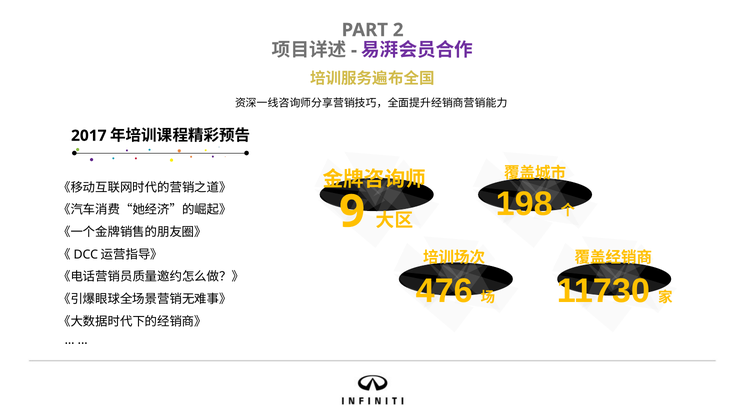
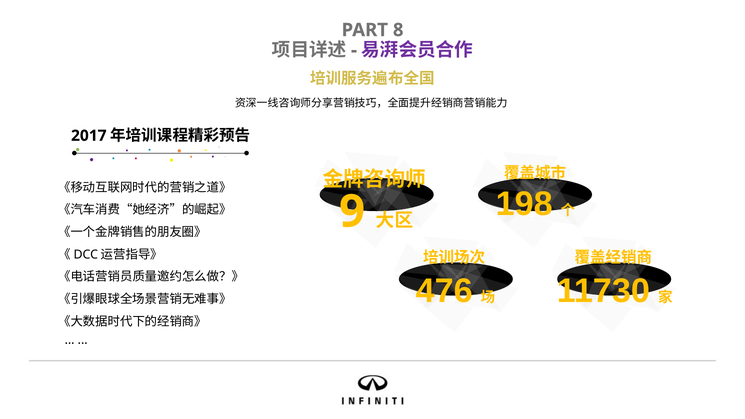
2: 2 -> 8 (398, 30)
